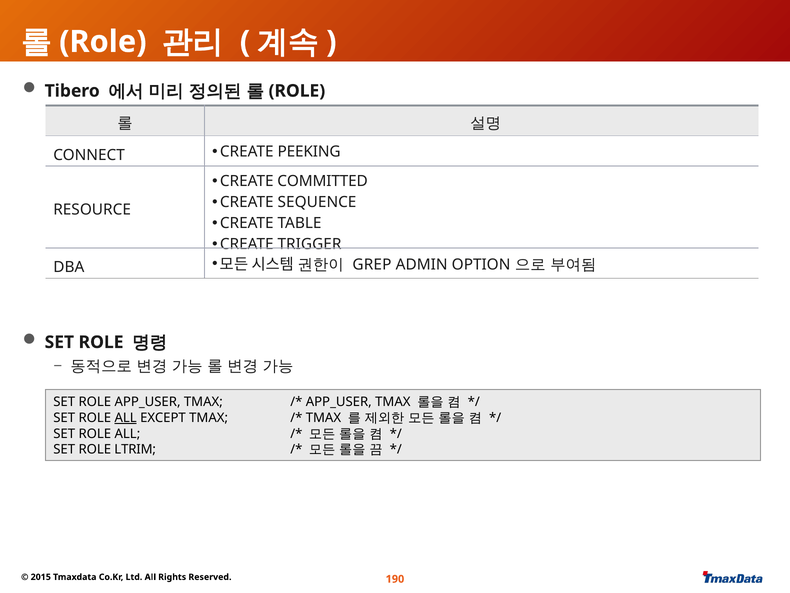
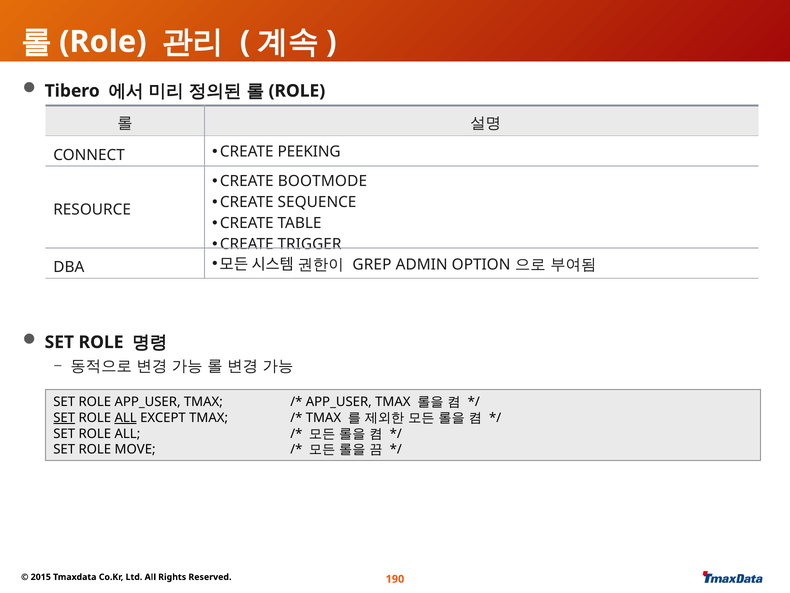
COMMITTED: COMMITTED -> BOOTMODE (322, 181)
SET underline: none -> present (64, 418)
LTRIM: LTRIM -> MOVE (135, 449)
